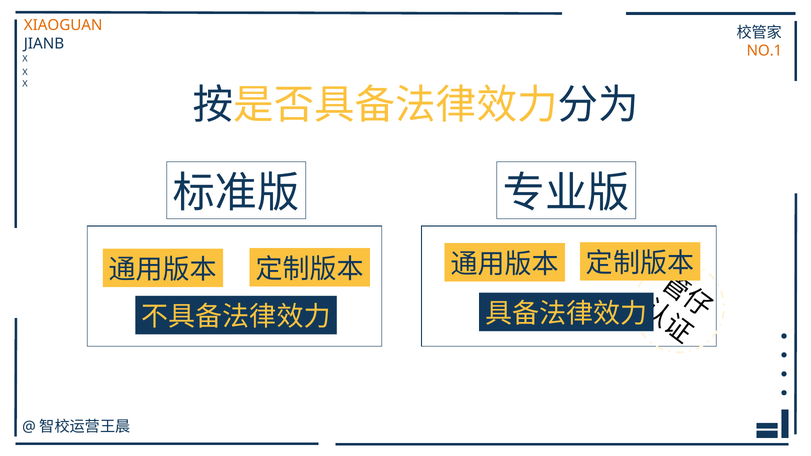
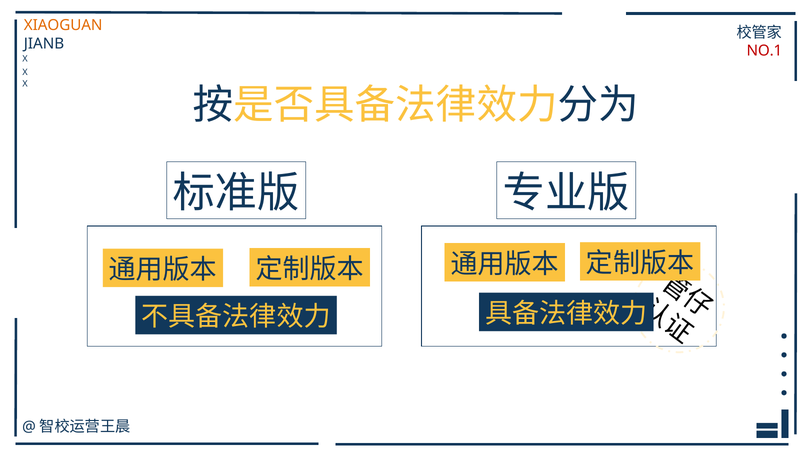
NO.1 colour: orange -> red (764, 51)
